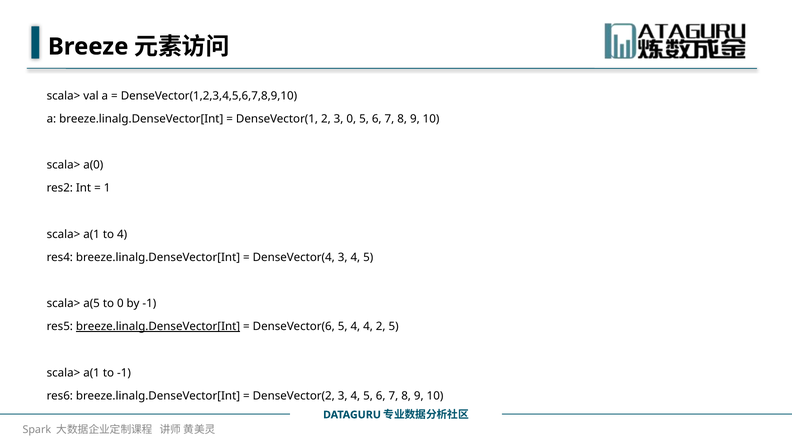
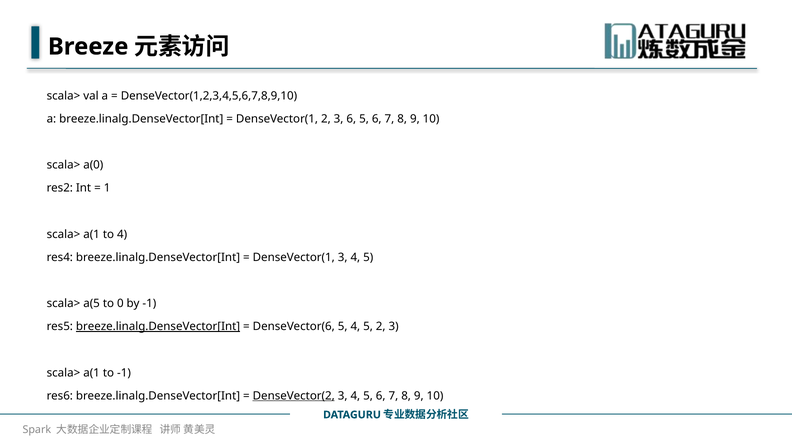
3 0: 0 -> 6 (351, 119)
DenseVector(4: DenseVector(4 -> DenseVector(1 (294, 257)
5 4 4: 4 -> 5 (368, 327)
5: 5 -> 3 (394, 327)
DenseVector(2 underline: none -> present (294, 396)
